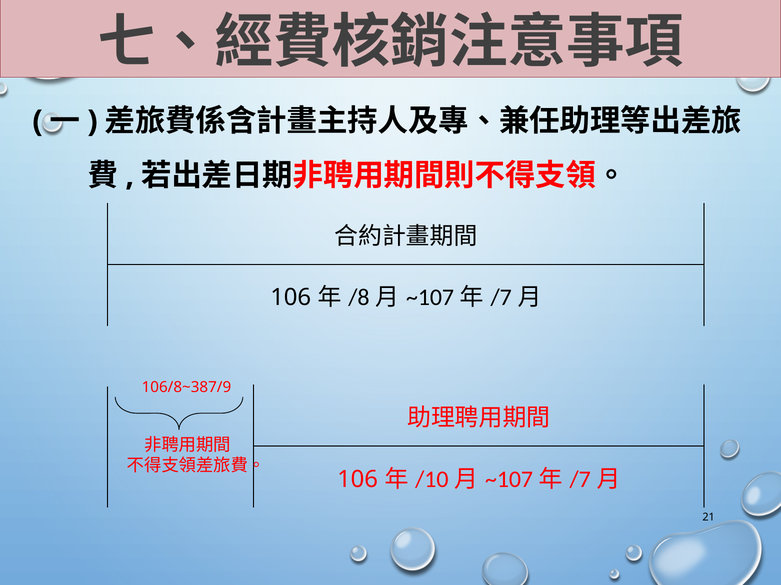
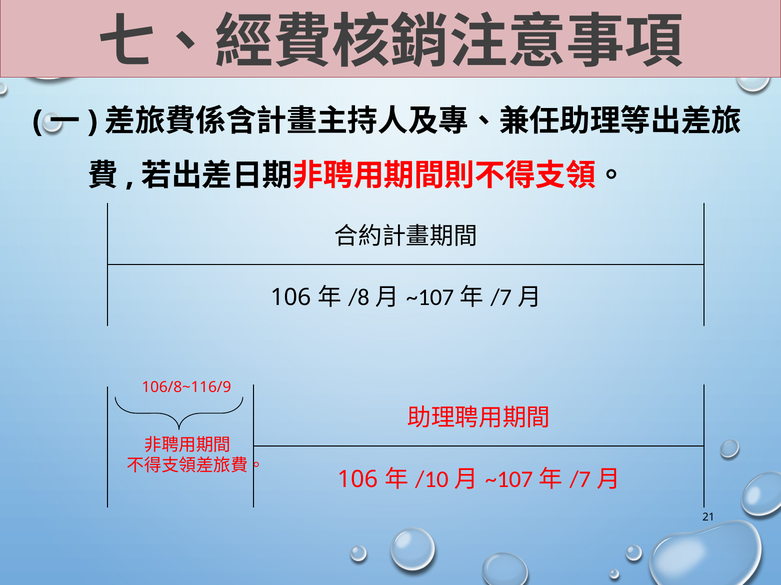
106/8~387/9: 106/8~387/9 -> 106/8~116/9 (186, 388)
